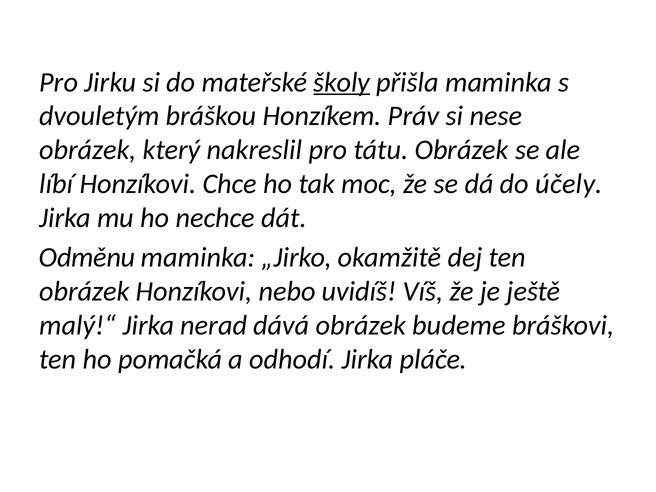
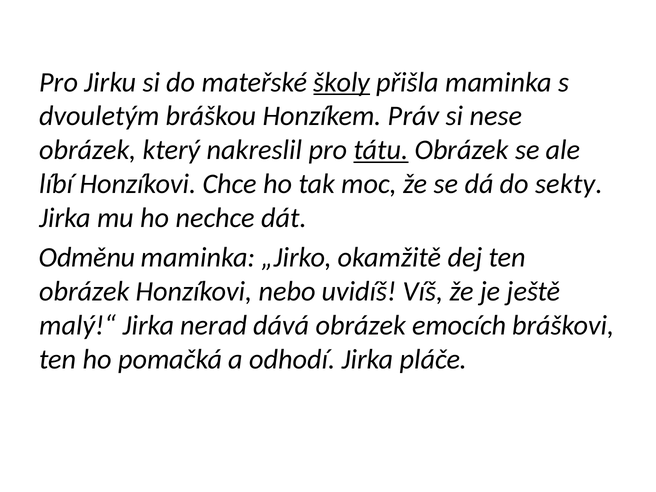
tátu underline: none -> present (381, 150)
účely: účely -> sekty (569, 184)
budeme: budeme -> emocích (459, 325)
